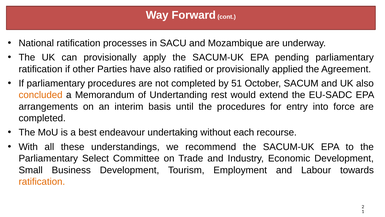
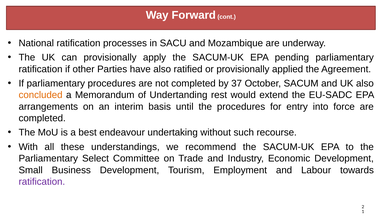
51: 51 -> 37 (237, 83)
each: each -> such (244, 132)
ratification colour: orange -> purple (42, 181)
